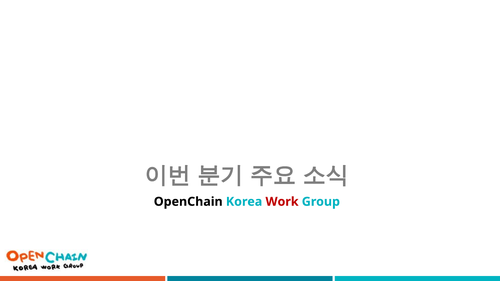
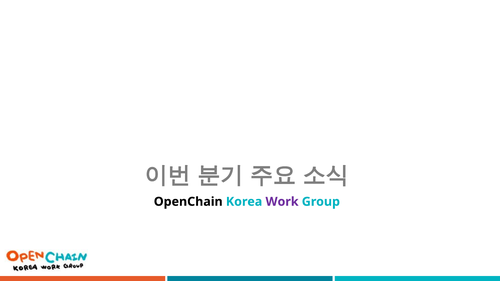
Work colour: red -> purple (282, 202)
